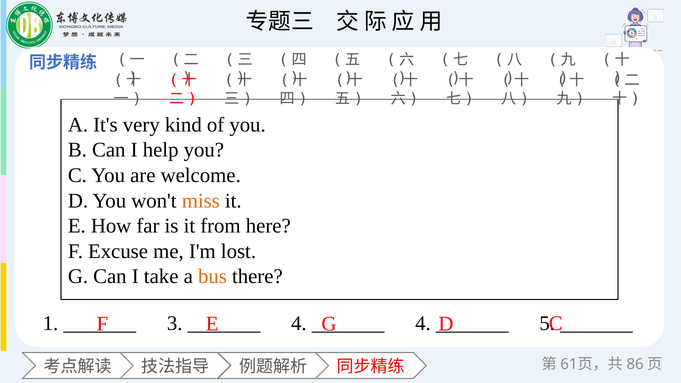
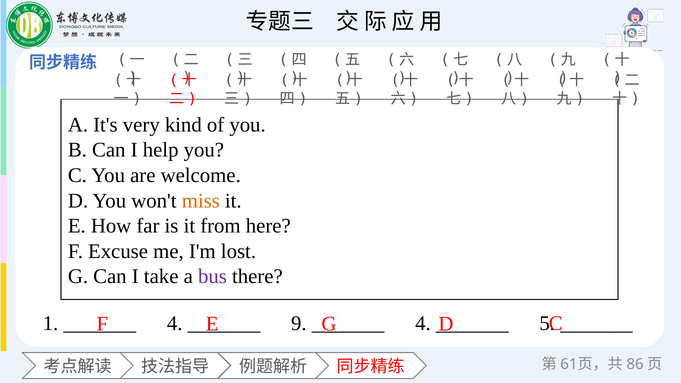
bus colour: orange -> purple (213, 277)
3: 3 -> 4 (175, 324)
4: 4 -> 9 (299, 324)
